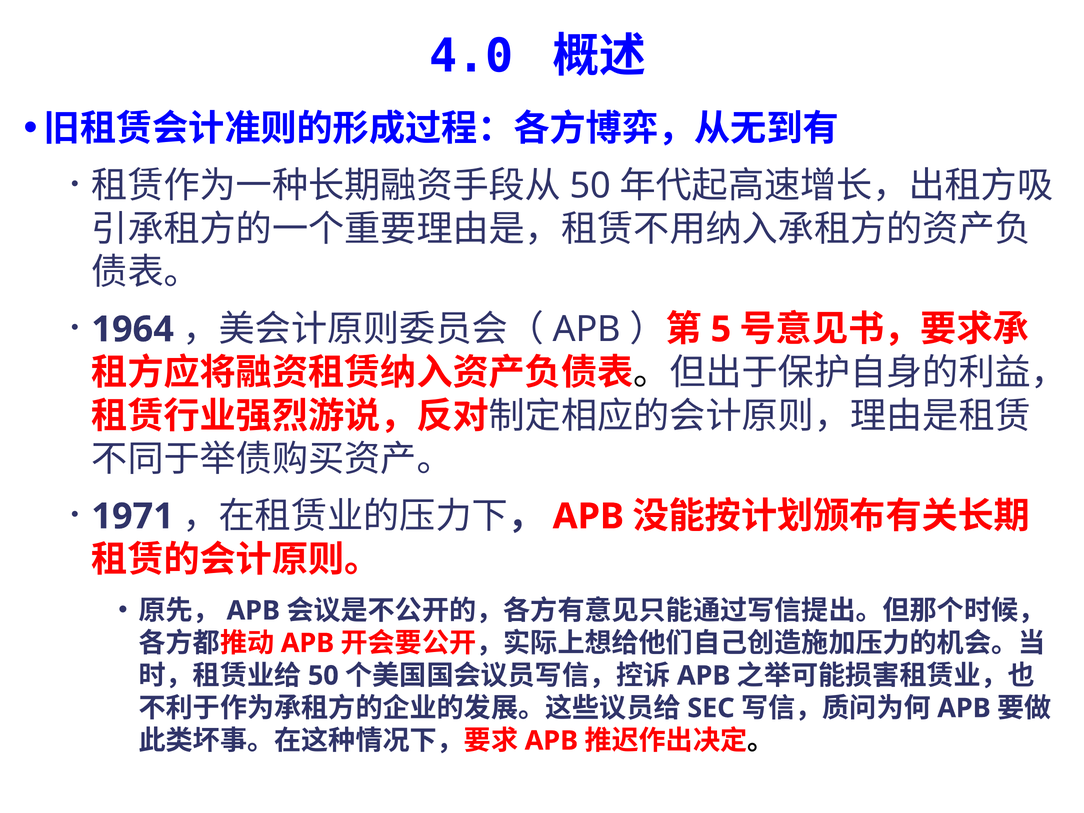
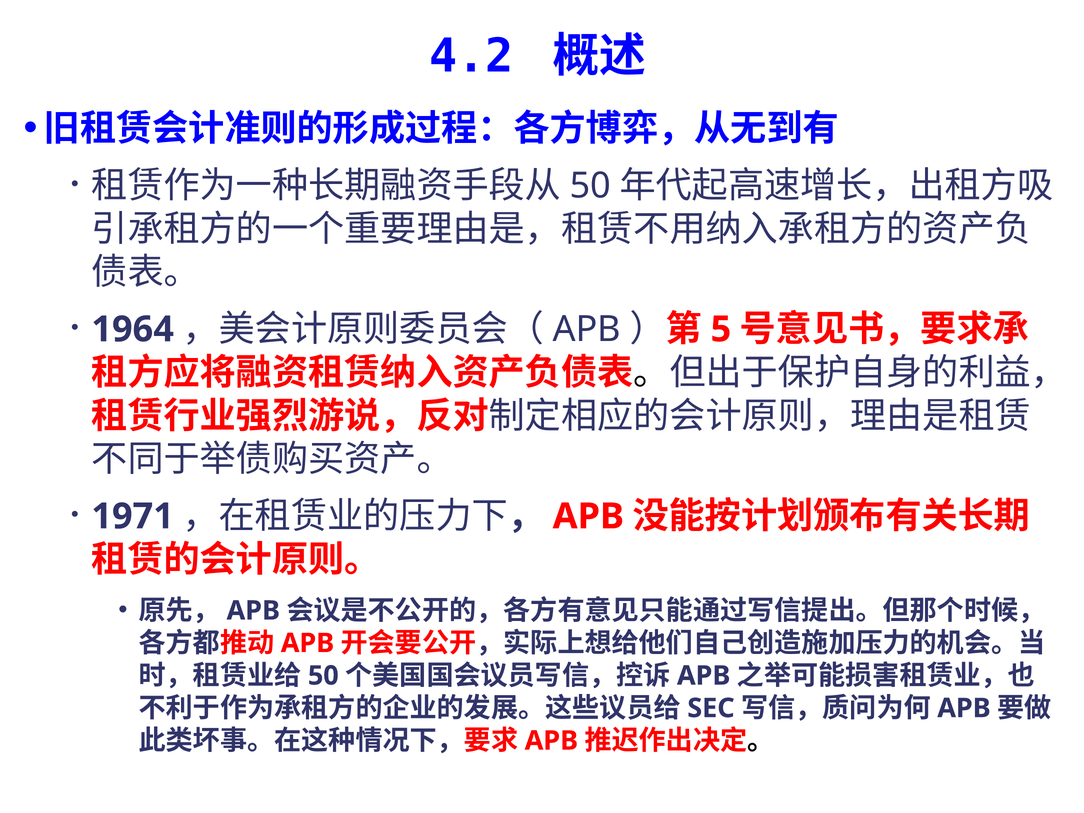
4.0: 4.0 -> 4.2 (471, 56)
